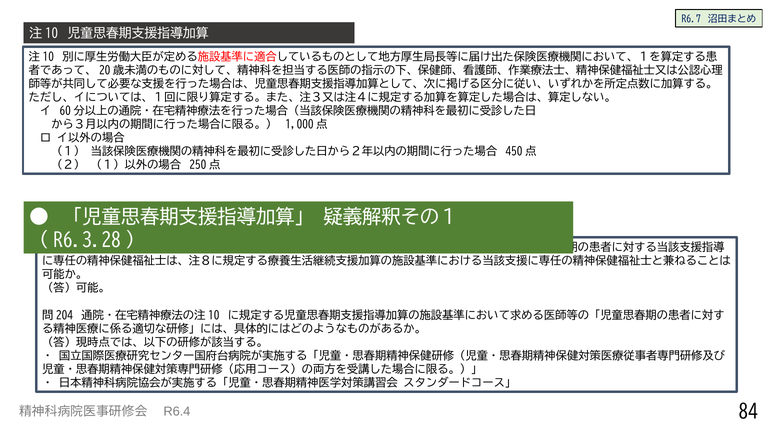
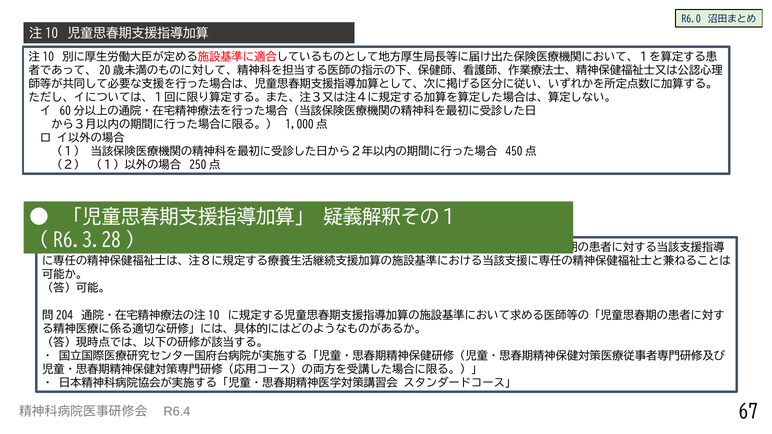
R6.7: R6.7 -> R6.0 (691, 19)
84: 84 -> 67 (748, 412)
